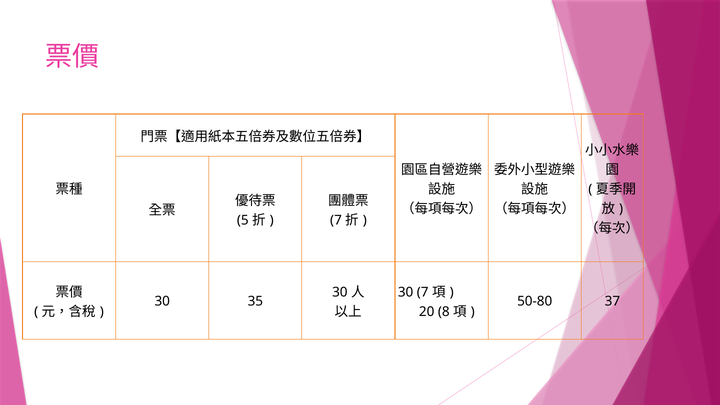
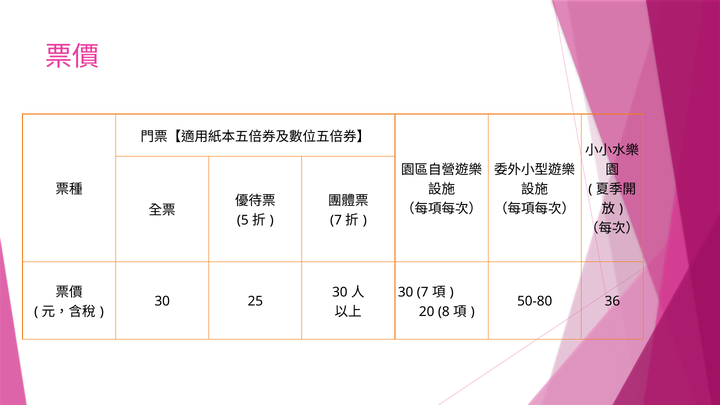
35: 35 -> 25 (255, 301)
37: 37 -> 36 (612, 301)
